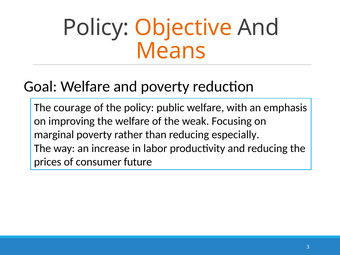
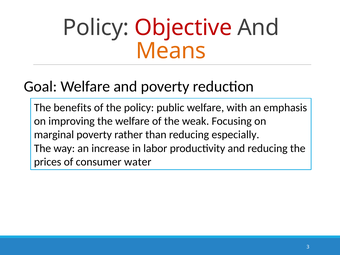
Objective colour: orange -> red (183, 28)
courage: courage -> benefits (72, 108)
future: future -> water (138, 162)
